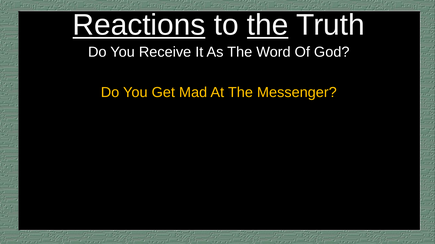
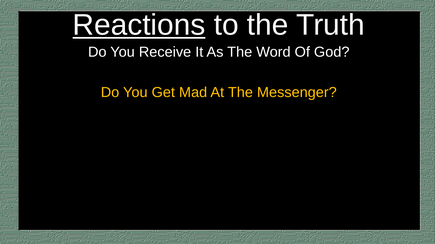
the underline: present -> none (268, 25)
